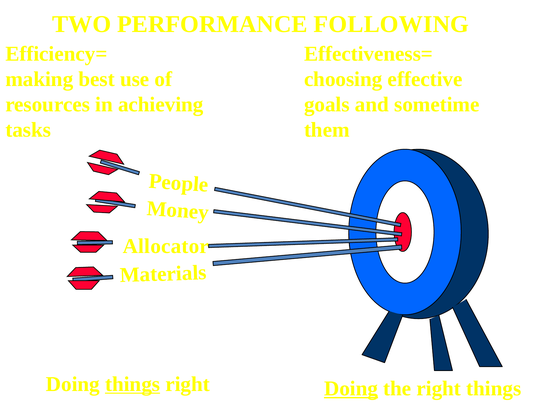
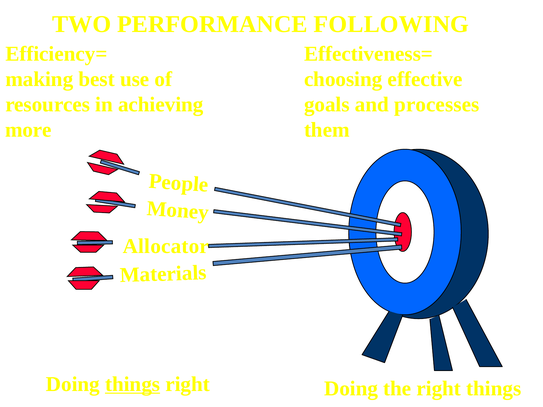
sometime: sometime -> processes (437, 105)
tasks: tasks -> more (28, 130)
Doing underline: present -> none (351, 389)
